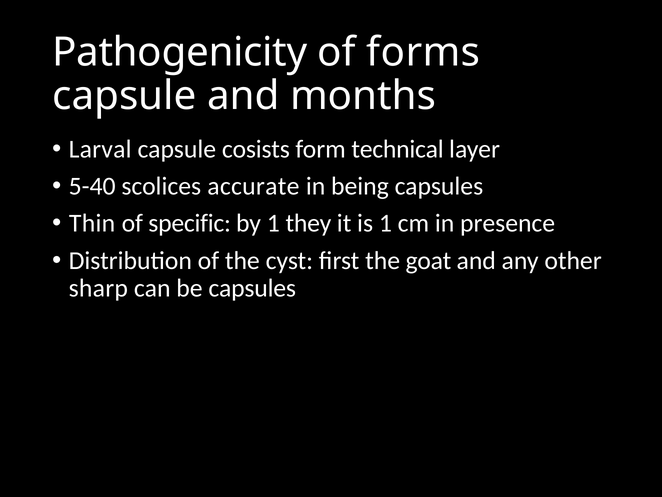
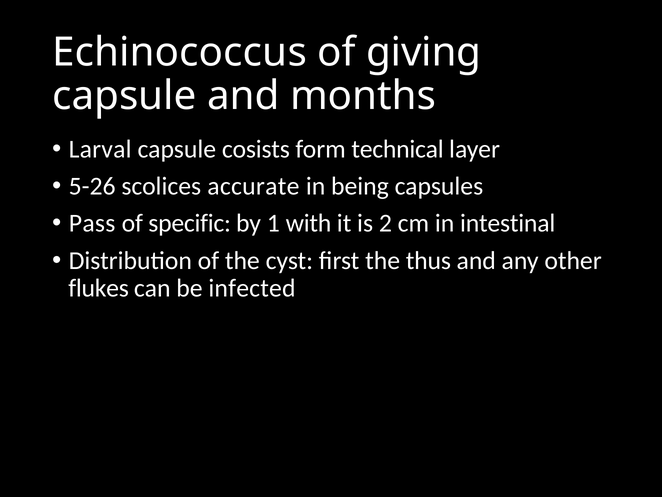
Pathogenicity: Pathogenicity -> Echinococcus (180, 52)
forms: forms -> giving (424, 52)
5-40: 5-40 -> 5-26 (92, 186)
Thin: Thin -> Pass (92, 223)
they: they -> with (308, 223)
is 1: 1 -> 2 (385, 223)
presence: presence -> intestinal (508, 223)
goat: goat -> thus (428, 260)
sharp: sharp -> flukes (99, 288)
be capsules: capsules -> infected (252, 288)
